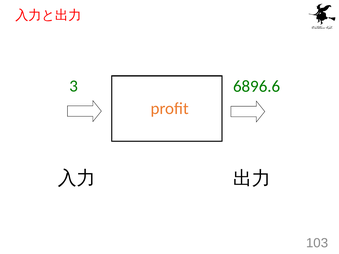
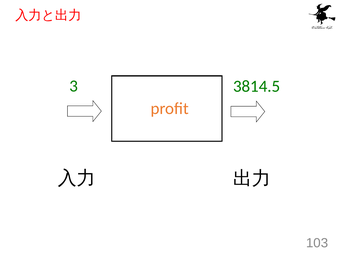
6896.6: 6896.6 -> 3814.5 (257, 86)
